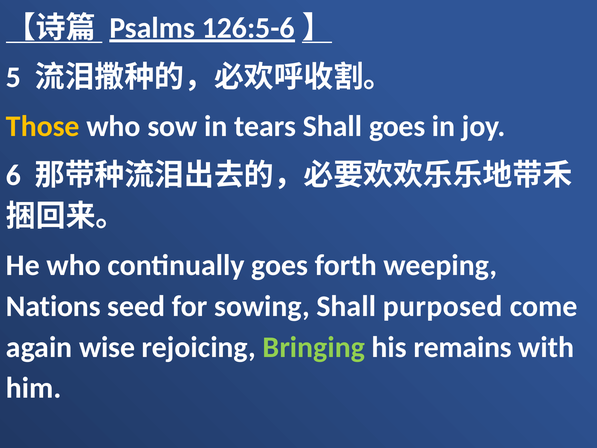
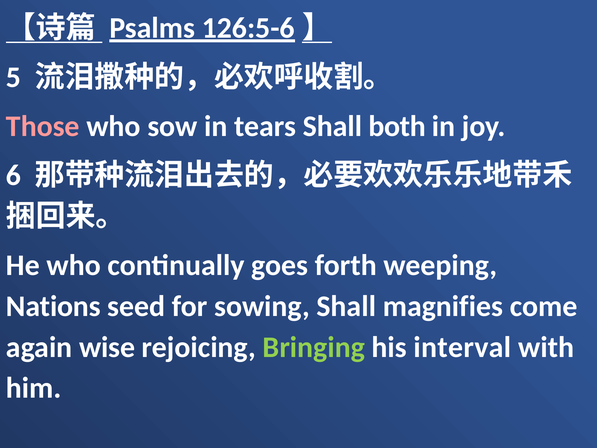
Those colour: yellow -> pink (43, 126)
Shall goes: goes -> both (397, 126)
purposed: purposed -> magnifies (443, 306)
remains: remains -> interval (462, 347)
